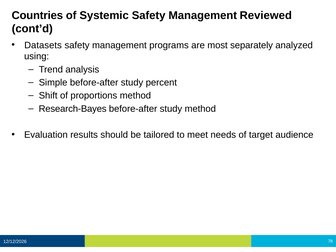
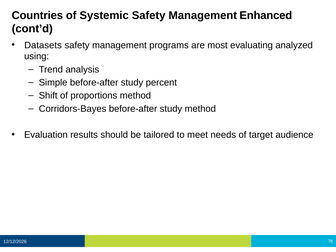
Reviewed: Reviewed -> Enhanced (266, 15)
separately: separately -> evaluating (252, 45)
Research-Bayes: Research-Bayes -> Corridors-Bayes (73, 109)
